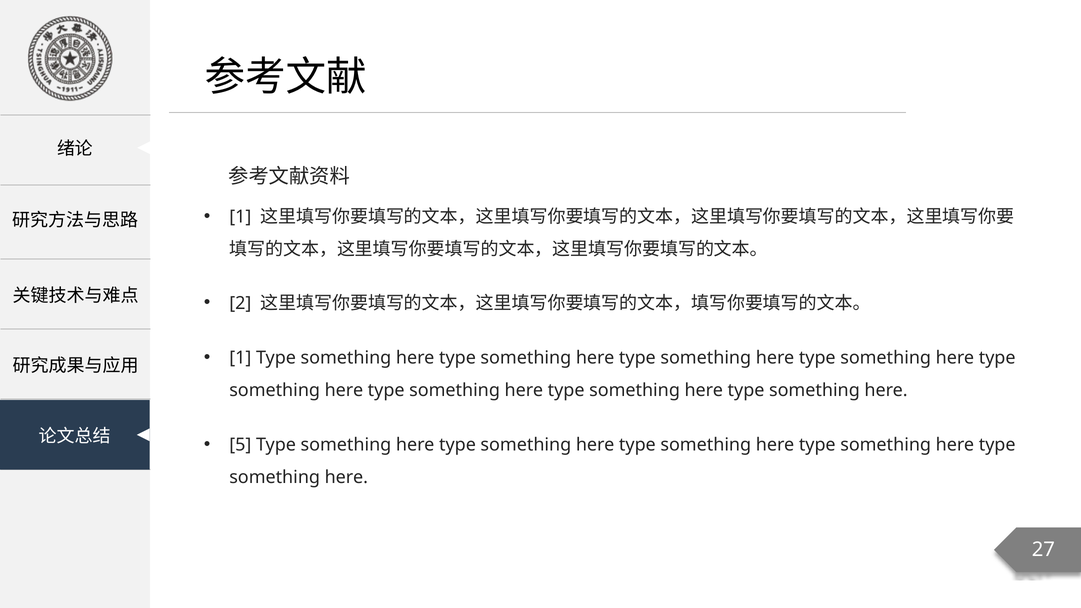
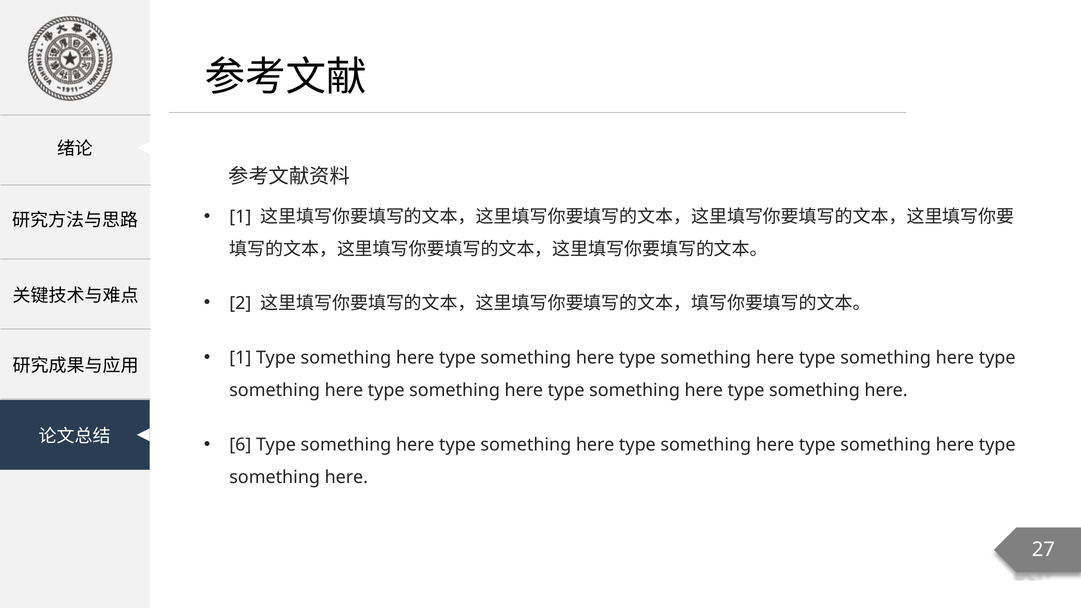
5: 5 -> 6 (240, 445)
